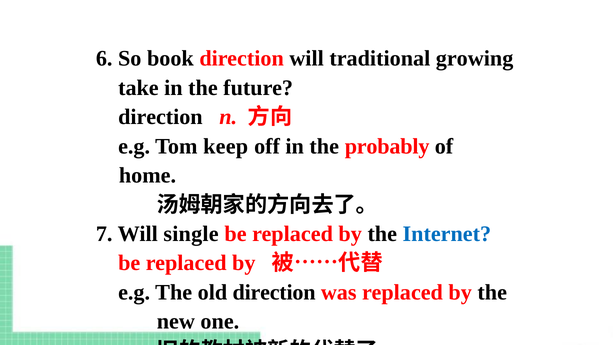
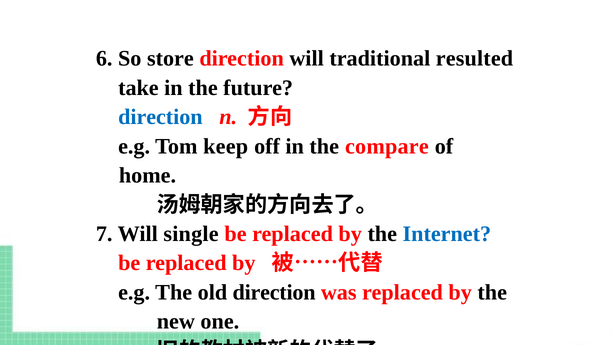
book: book -> store (170, 59)
growing: growing -> resulted (474, 59)
direction colour: black -> blue (160, 117)
probably: probably -> compare (387, 146)
